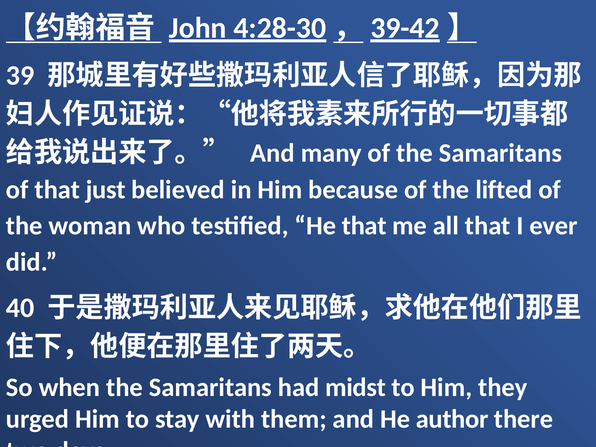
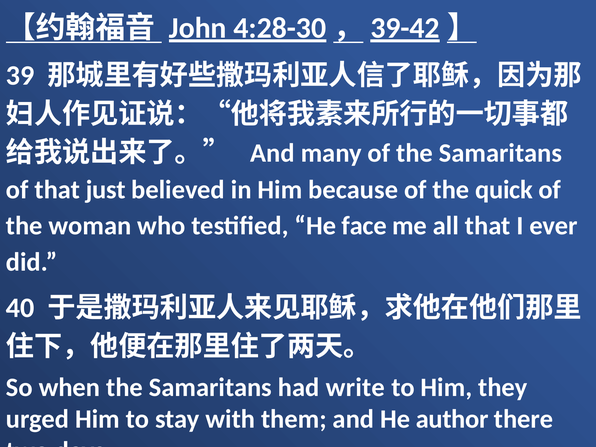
lifted: lifted -> quick (504, 190)
He that: that -> face (364, 226)
midst: midst -> write (355, 387)
